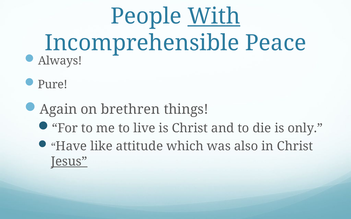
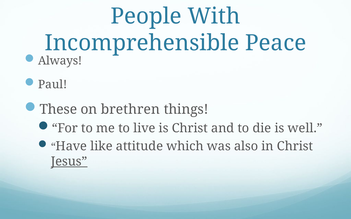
With underline: present -> none (214, 16)
Pure: Pure -> Paul (53, 85)
Again: Again -> These (58, 110)
only: only -> well (305, 128)
